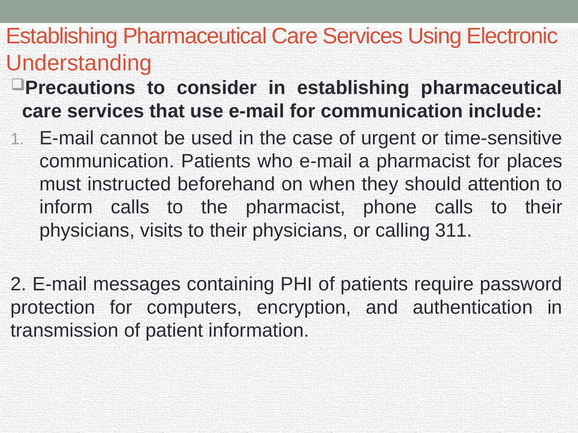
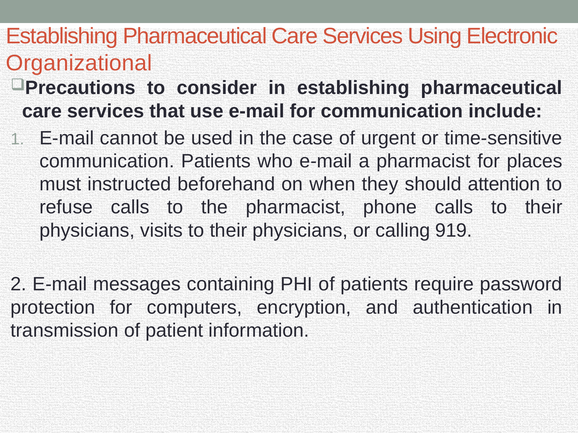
Understanding: Understanding -> Organizational (79, 63)
inform: inform -> refuse (66, 207)
311: 311 -> 919 (454, 231)
